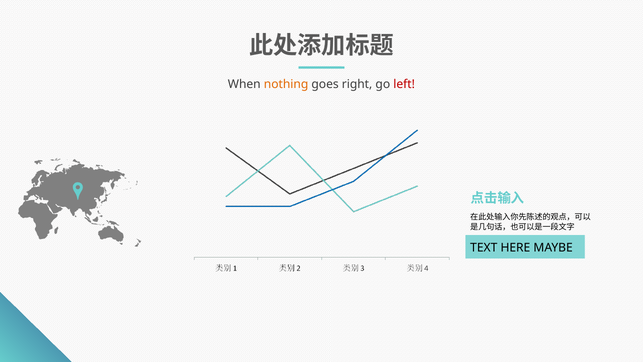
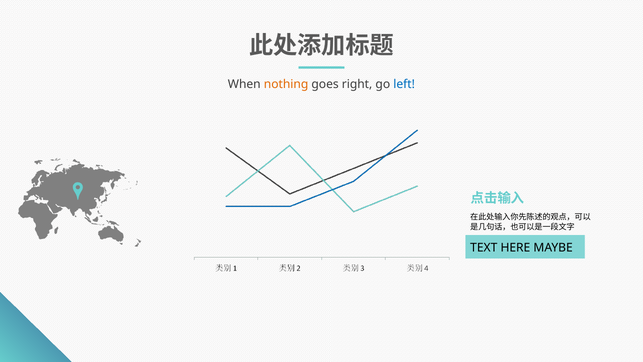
left colour: red -> blue (404, 84)
